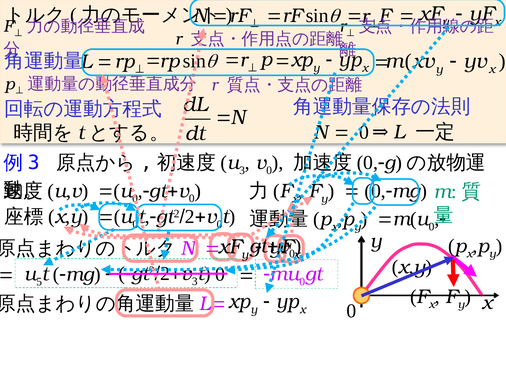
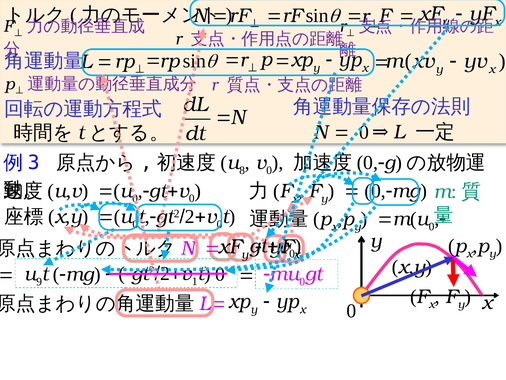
3: 3 -> 8 (242, 170)
3: 3 -> 1 (195, 281)
5: 5 -> 9 (39, 281)
